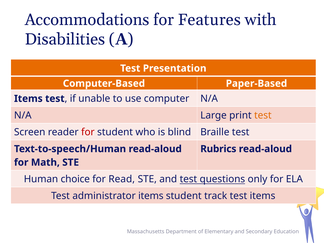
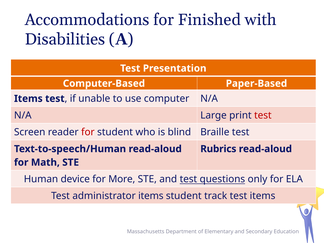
Features: Features -> Finished (209, 20)
test colour: orange -> red (263, 115)
choice: choice -> device (75, 179)
Read: Read -> More (122, 179)
